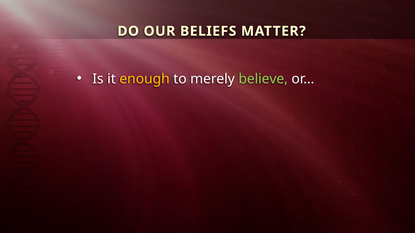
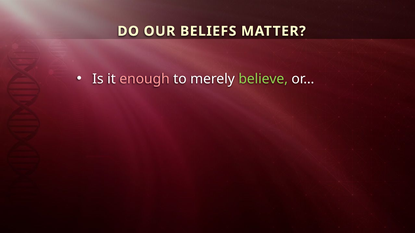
enough colour: yellow -> pink (145, 79)
